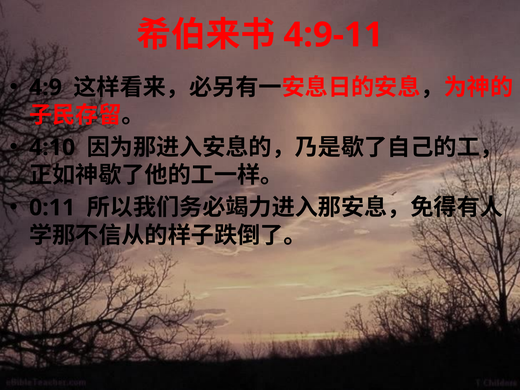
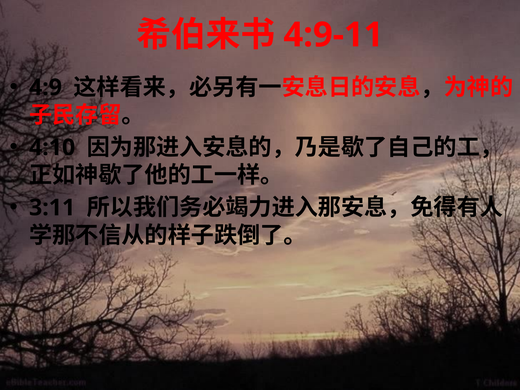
0:11: 0:11 -> 3:11 (52, 208)
